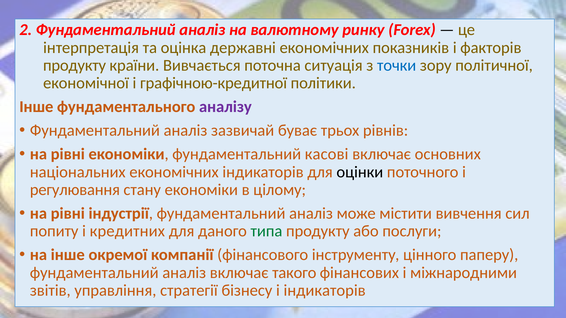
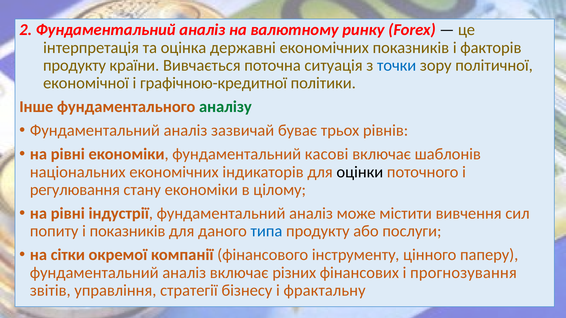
аналізу colour: purple -> green (225, 107)
основних: основних -> шаблонів (448, 154)
і кредитних: кредитних -> показників (127, 231)
типа colour: green -> blue (266, 231)
на інше: інше -> сітки (68, 255)
такого: такого -> різних (294, 273)
міжнародними: міжнародними -> прогнозування (463, 273)
і індикаторів: індикаторів -> фрактальну (325, 291)
